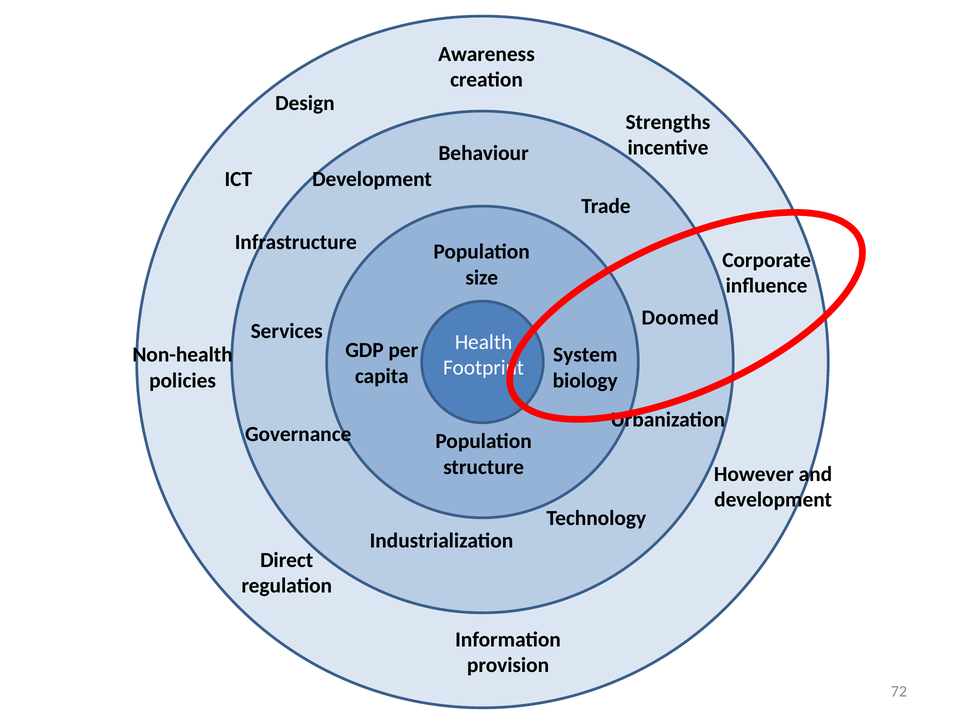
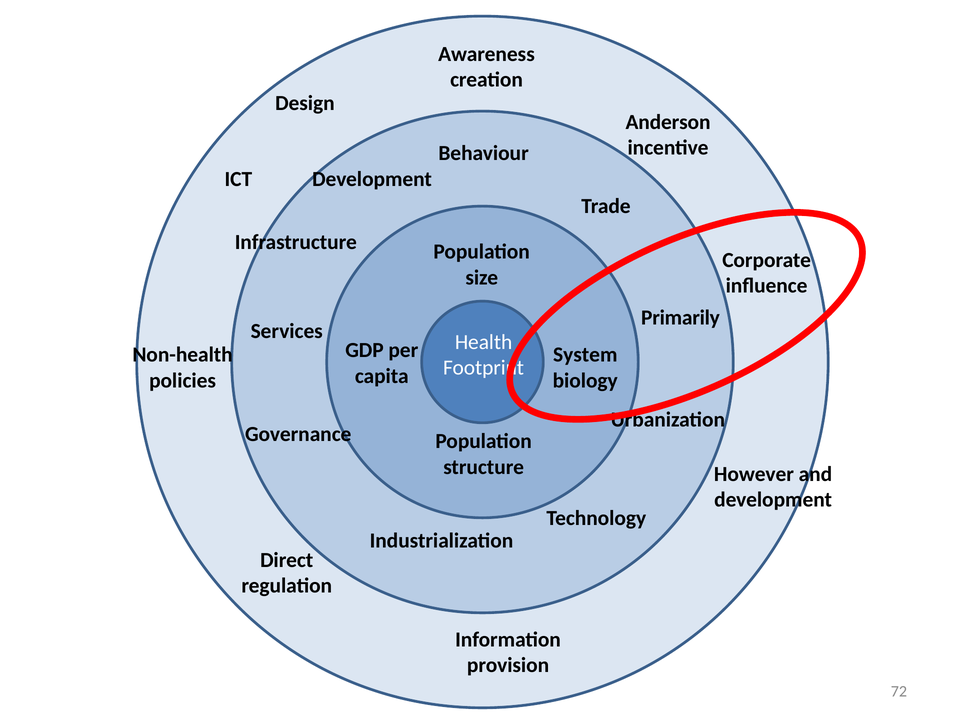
Strengths: Strengths -> Anderson (668, 122)
Doomed: Doomed -> Primarily (680, 318)
